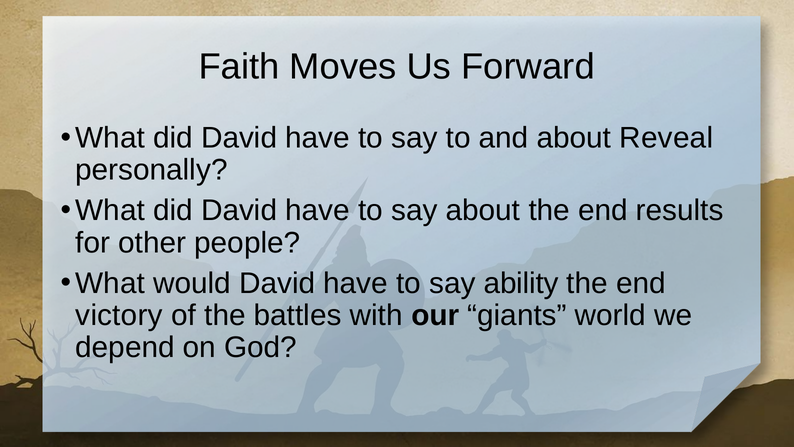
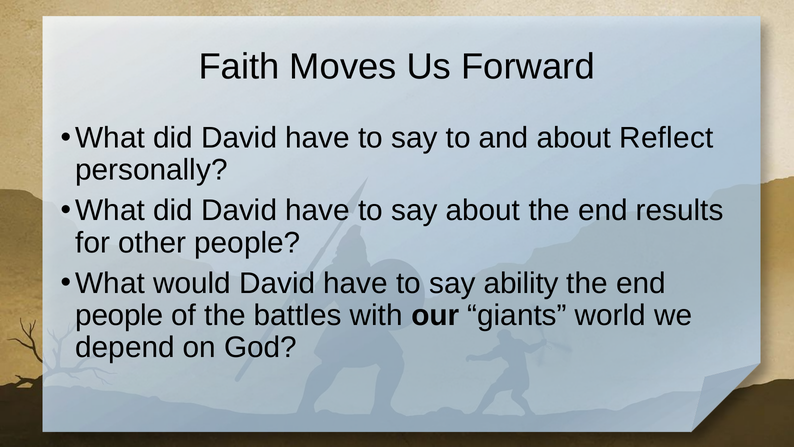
Reveal: Reveal -> Reflect (666, 138)
victory: victory -> people (119, 315)
